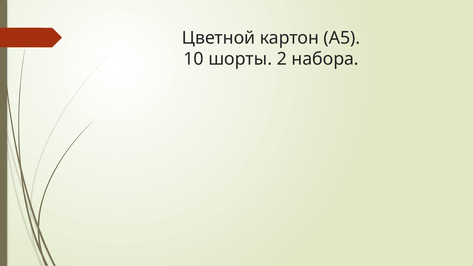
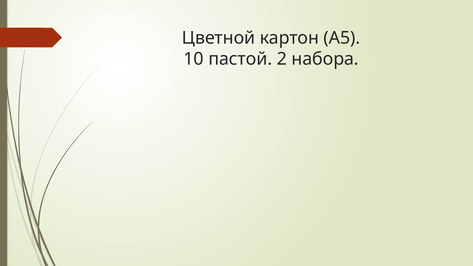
шорты: шорты -> пастой (240, 59)
